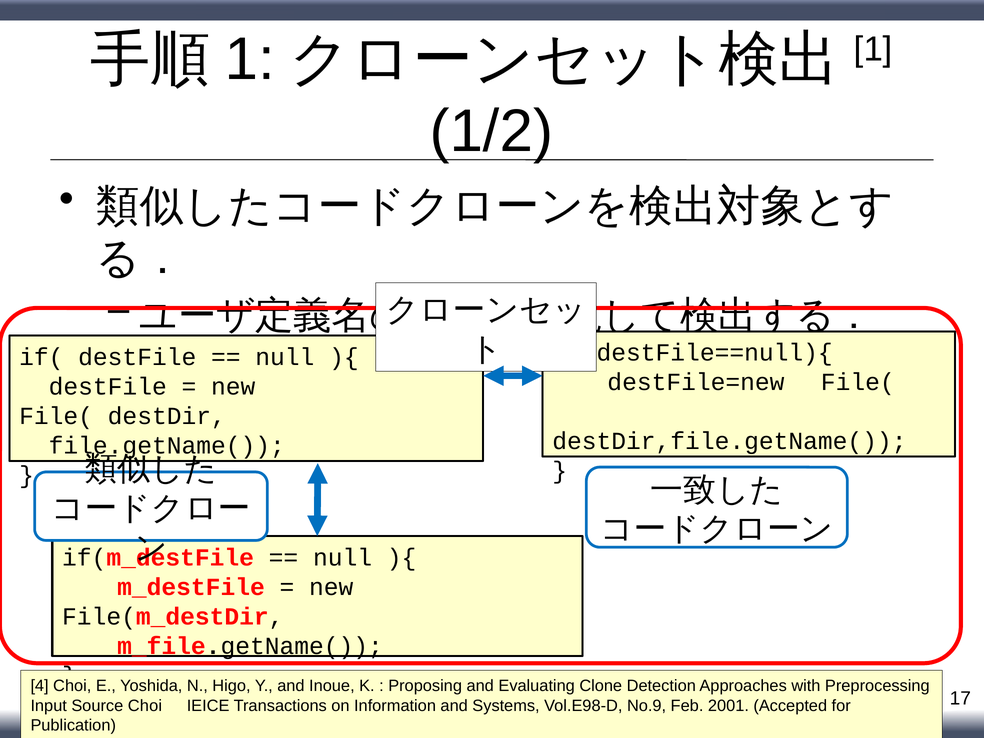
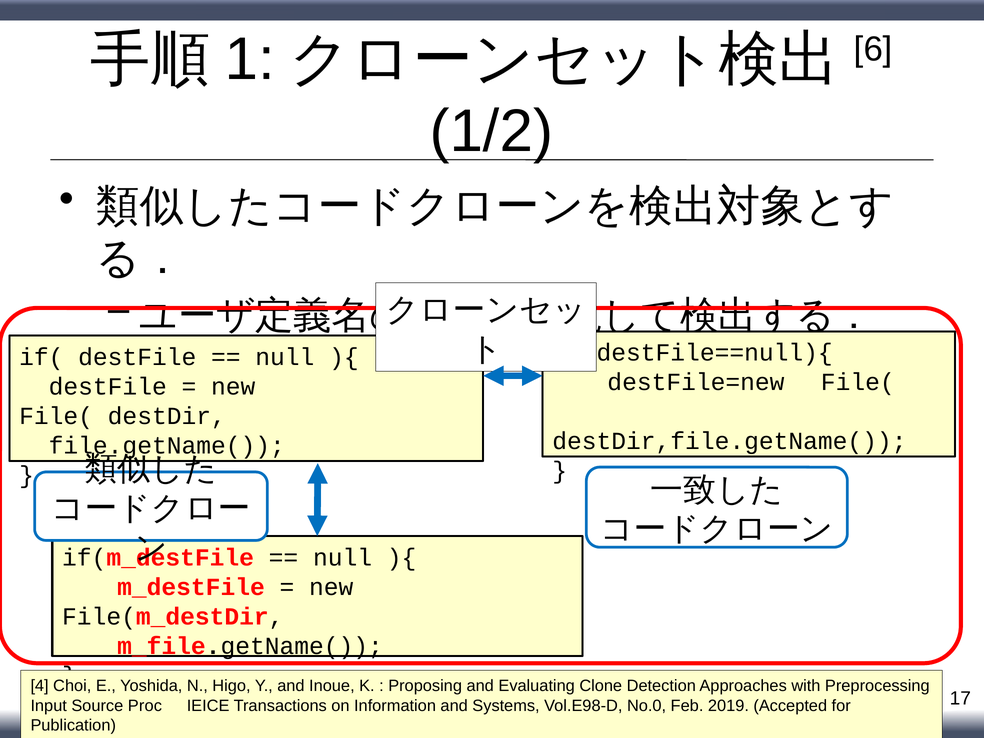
1: 1 -> 6 (873, 49)
Source Choi: Choi -> Proc (145, 706)
No.9: No.9 -> No.0 (647, 706)
2001: 2001 -> 2019 (728, 706)
